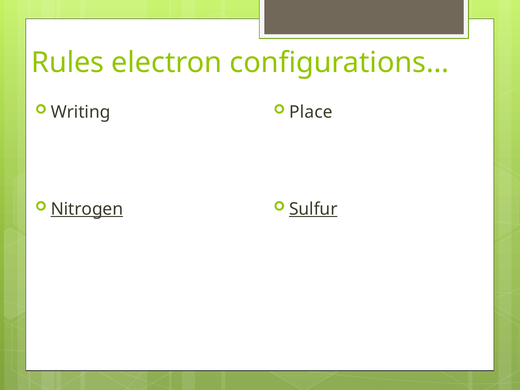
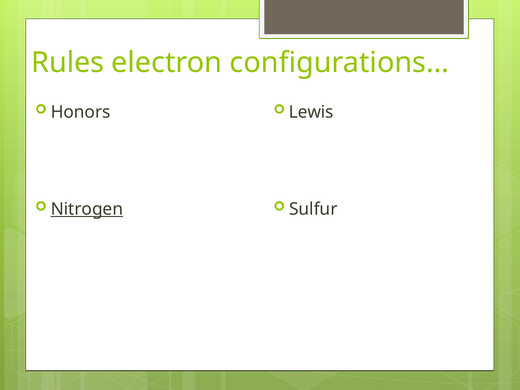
Writing: Writing -> Honors (81, 112)
Place: Place -> Lewis (311, 112)
Sulfur underline: present -> none (313, 209)
